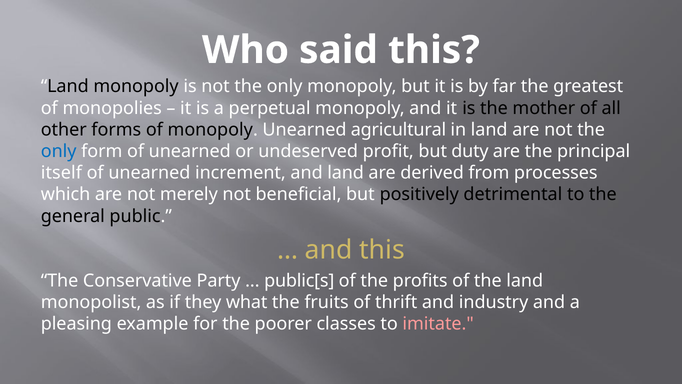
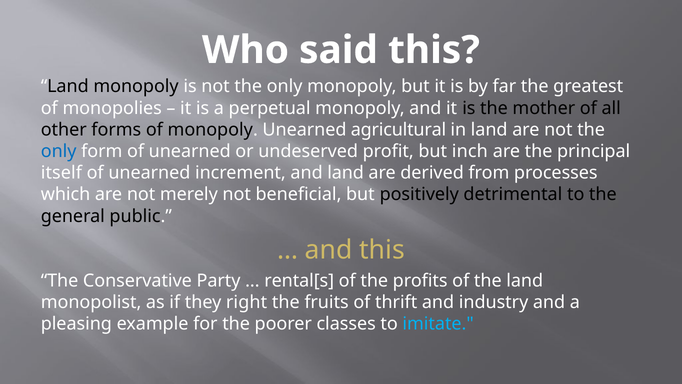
duty: duty -> inch (470, 151)
public[s: public[s -> rental[s (299, 281)
what: what -> right (247, 302)
imitate colour: pink -> light blue (438, 324)
